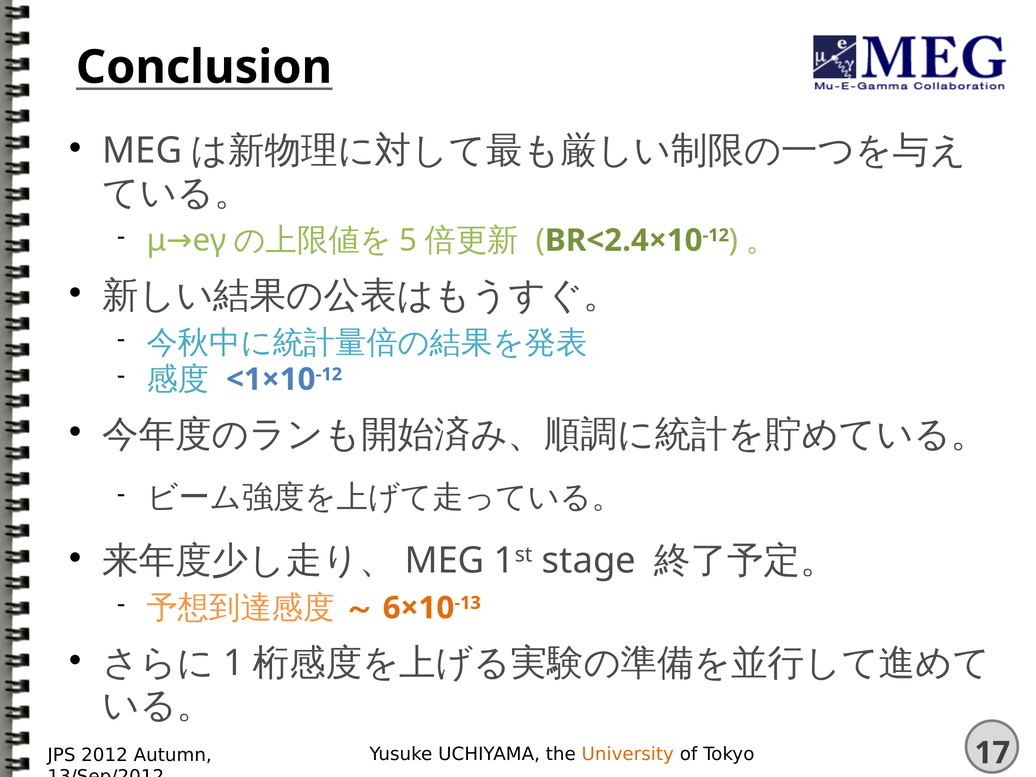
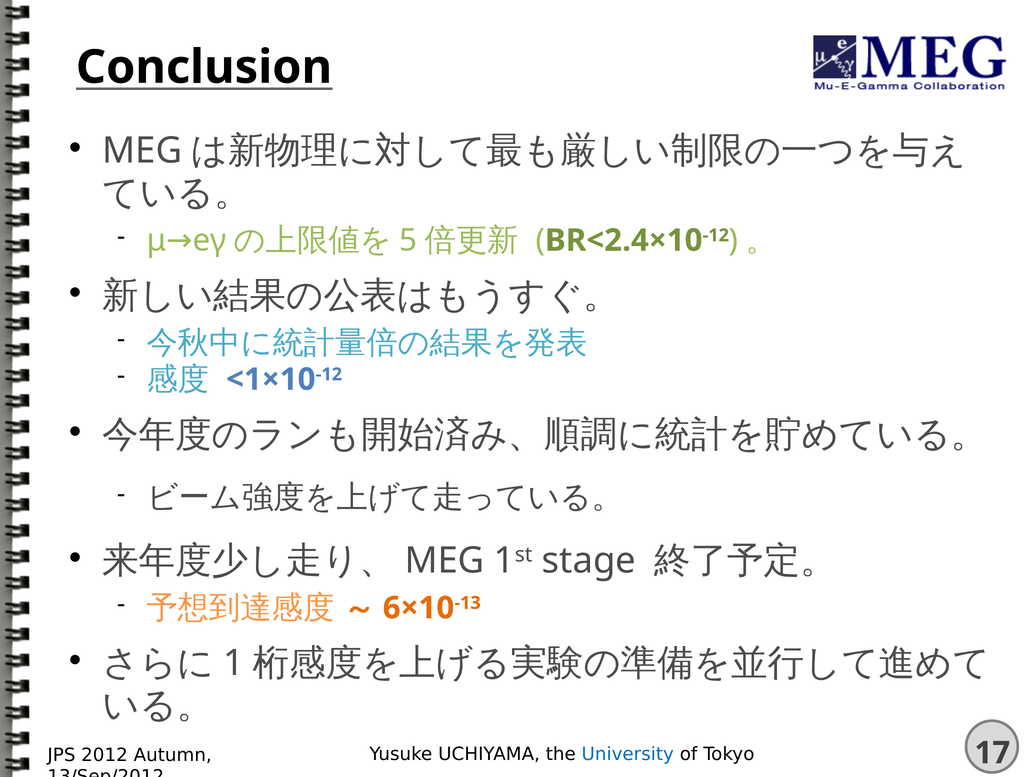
University colour: orange -> blue (628, 754)
